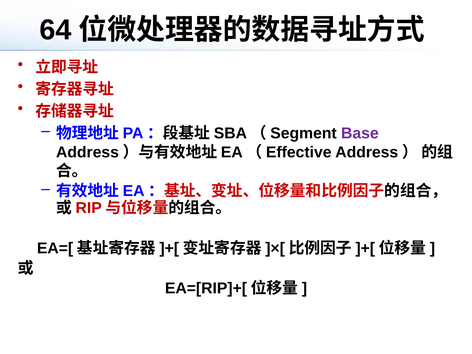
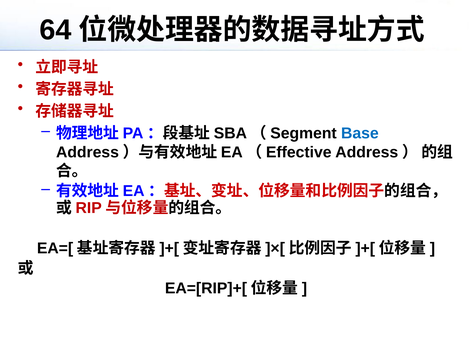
Base colour: purple -> blue (360, 133)
